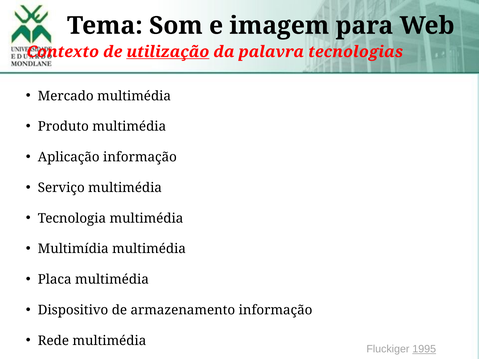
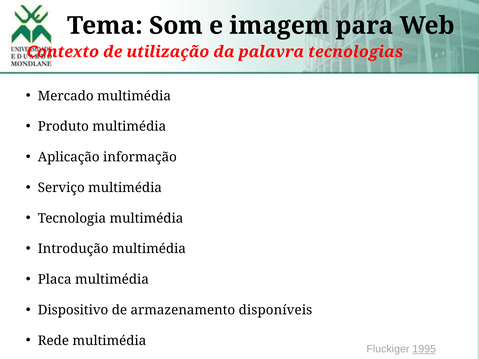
utilização underline: present -> none (168, 52)
Multimídia: Multimídia -> Introdução (73, 249)
armazenamento informação: informação -> disponíveis (275, 310)
